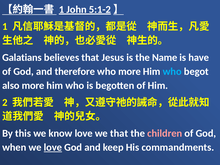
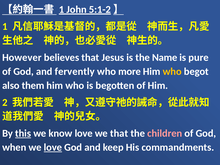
Galatians: Galatians -> However (22, 58)
have: have -> pure (199, 58)
therefore: therefore -> fervently (75, 71)
who colour: light blue -> yellow (172, 71)
also more: more -> them (33, 85)
this underline: none -> present (23, 133)
